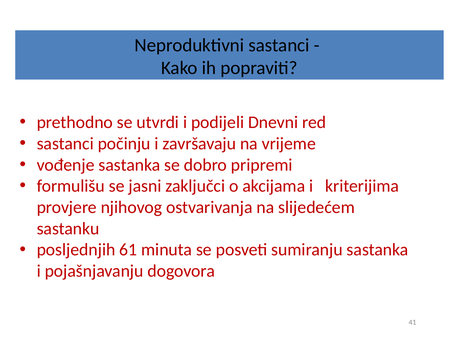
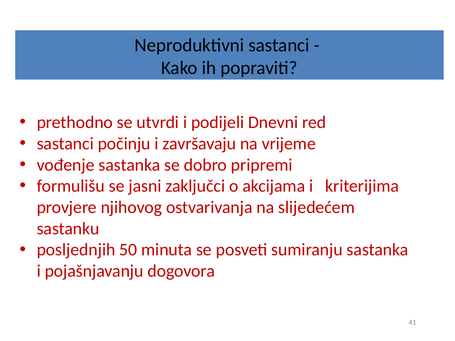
61: 61 -> 50 (128, 250)
